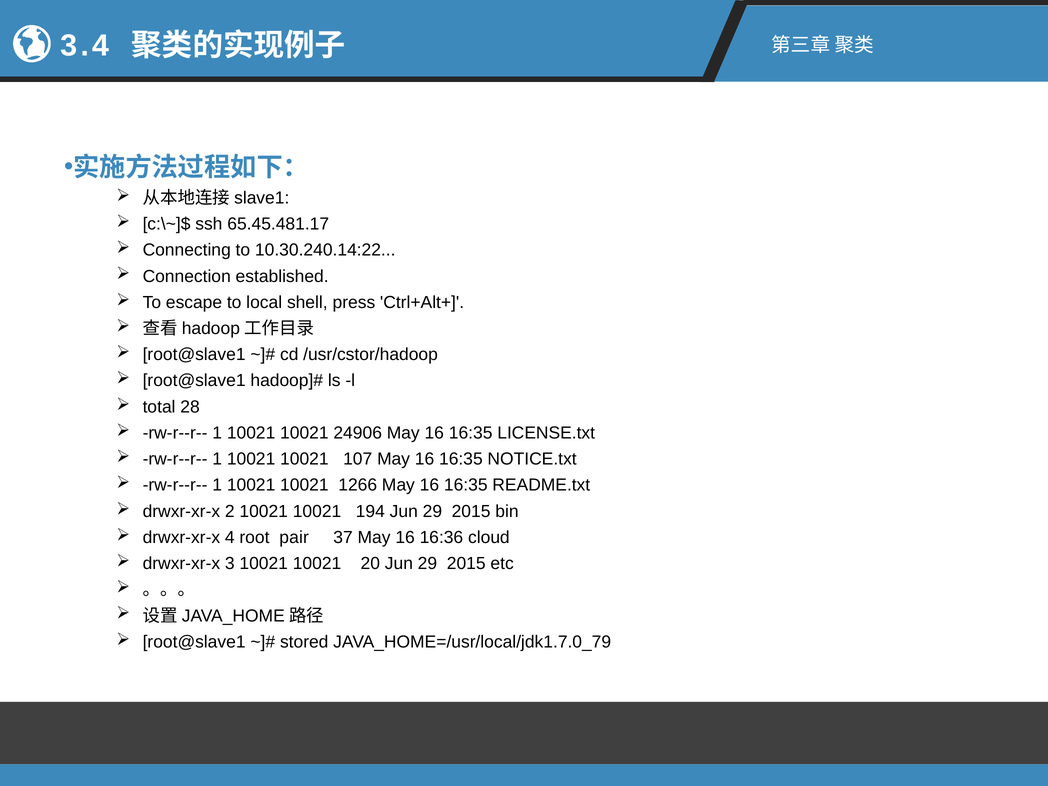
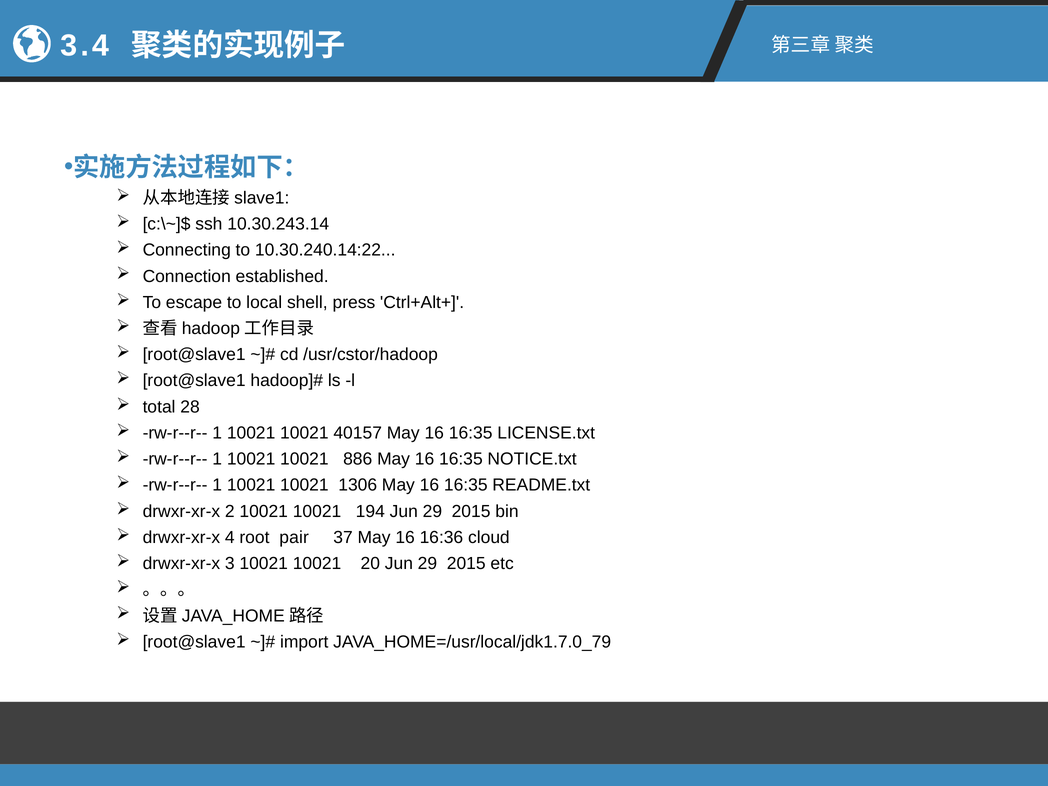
65.45.481.17: 65.45.481.17 -> 10.30.243.14 (278, 224)
24906: 24906 -> 40157 (358, 433)
107: 107 -> 886 (358, 459)
1266: 1266 -> 1306 (358, 485)
stored: stored -> import (304, 642)
